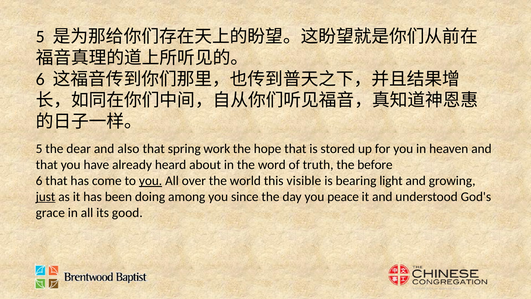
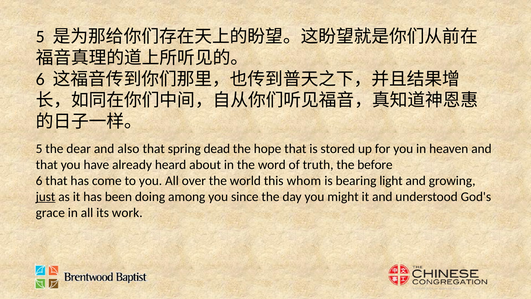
work: work -> dead (217, 149)
you underline: present -> none (151, 181)
visible: visible -> whom (304, 181)
peace: peace -> might (343, 197)
good: good -> work (127, 212)
